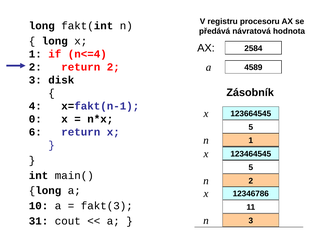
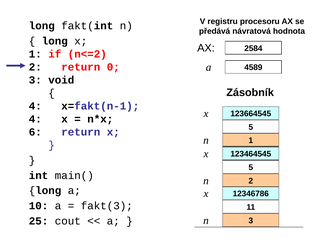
n<=4: n<=4 -> n<=2 (87, 54)
return 2: 2 -> 0 (113, 67)
disk: disk -> void (61, 80)
0: 0 -> 4 (35, 119)
31: 31 -> 25 (39, 221)
